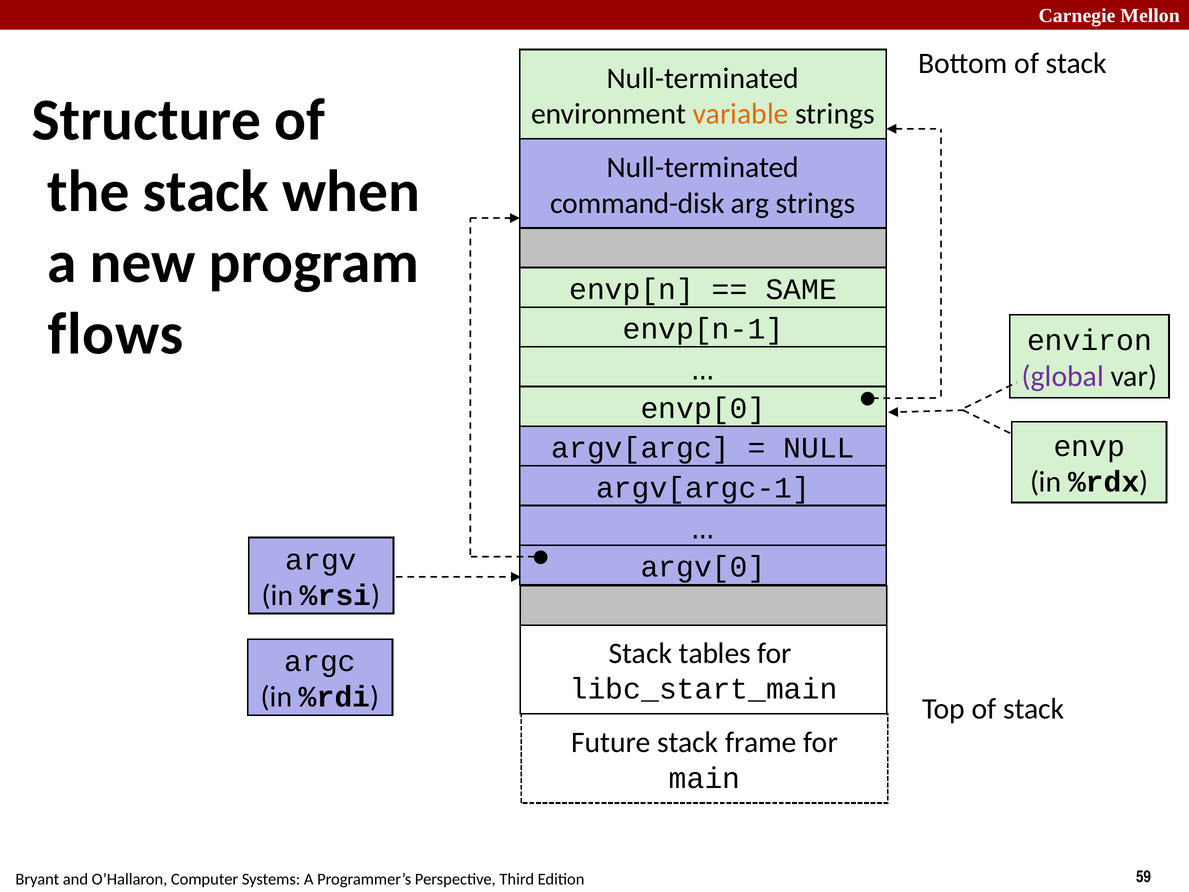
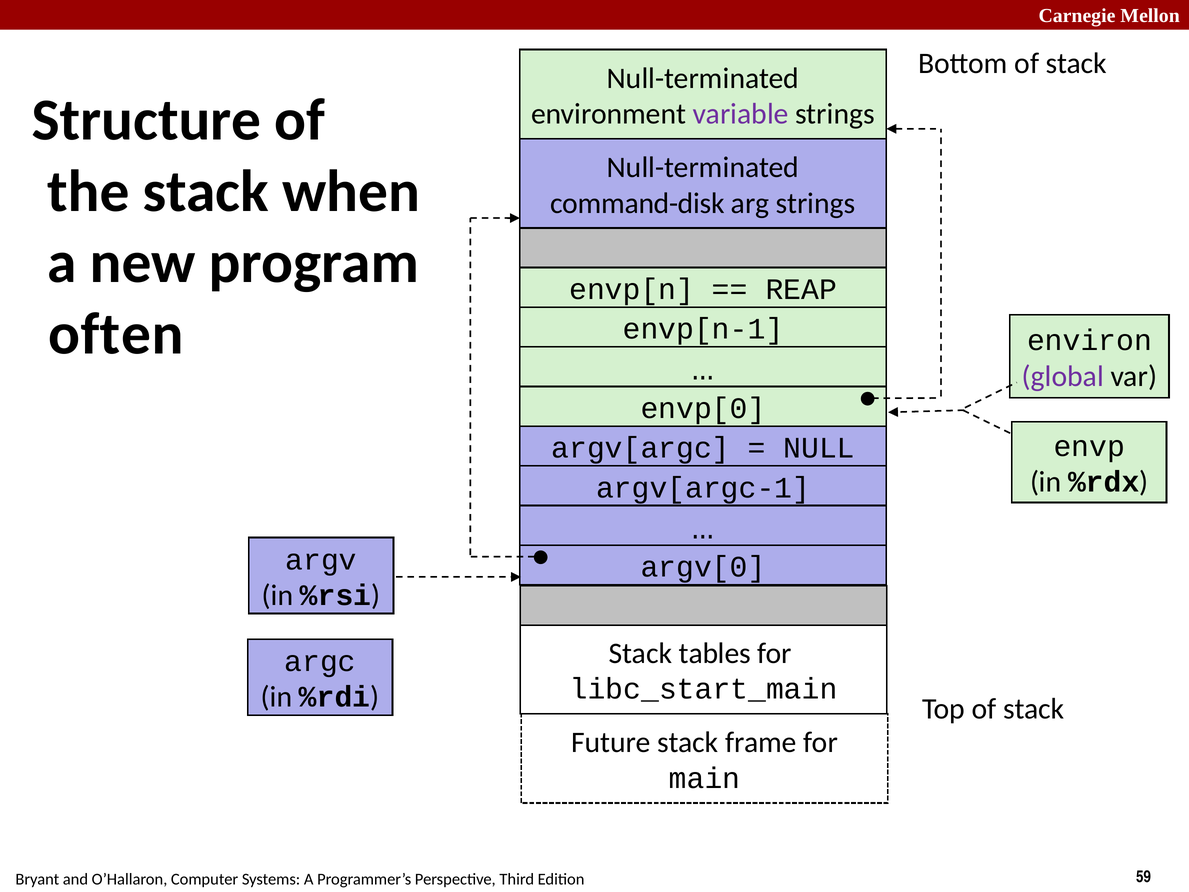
variable colour: orange -> purple (741, 114)
SAME: SAME -> REAP (801, 289)
flows: flows -> often (116, 334)
